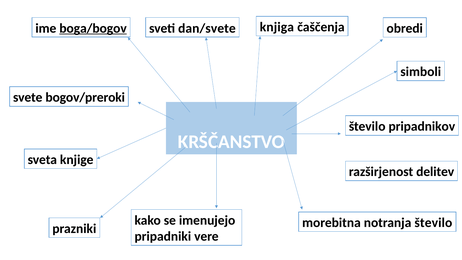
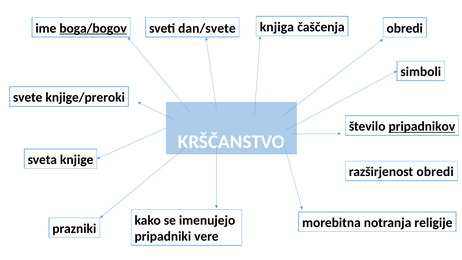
bogov/preroki: bogov/preroki -> knjige/preroki (85, 97)
pripadnikov underline: none -> present (422, 126)
razširjenost delitev: delitev -> obredi (435, 172)
notranja število: število -> religije (433, 223)
